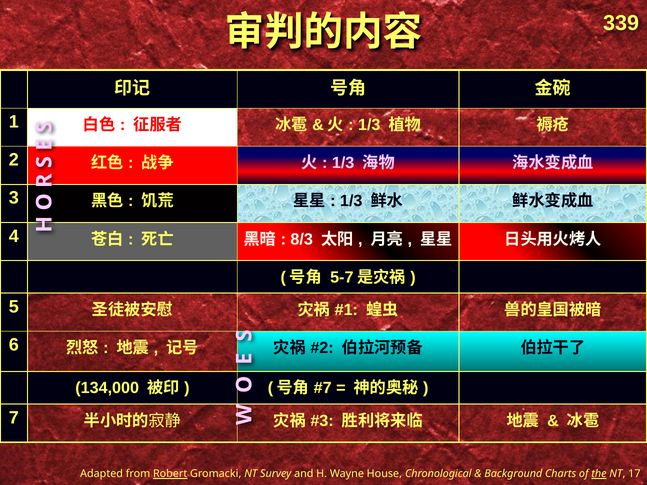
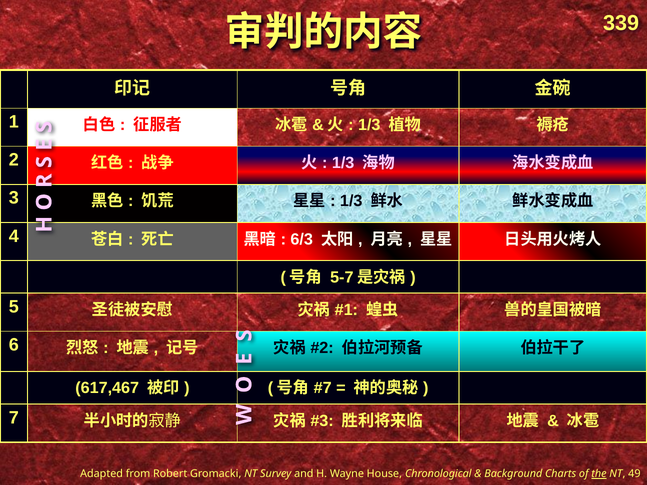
8/3: 8/3 -> 6/3 (302, 239)
134,000: 134,000 -> 617,467 (107, 388)
Robert underline: present -> none (170, 474)
17: 17 -> 49 (634, 474)
